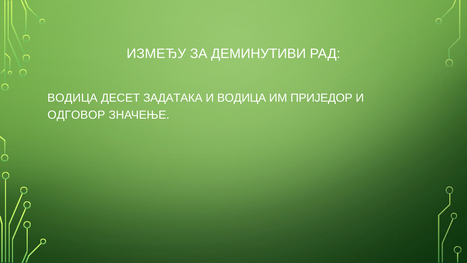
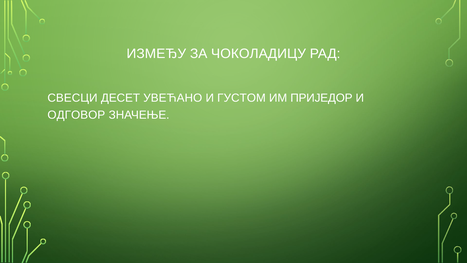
ДЕМИНУТИВИ: ДЕМИНУТИВИ -> ЧОКОЛАДИЦУ (258, 54)
ВОДИЦА: ВОДИЦА -> СВЕСЦИ (72, 98)
ЗАДАТАКА: ЗАДАТАКА -> УВЕЋАНО (173, 98)
И ВОДИЦА: ВОДИЦА -> ГУСТОМ (241, 98)
